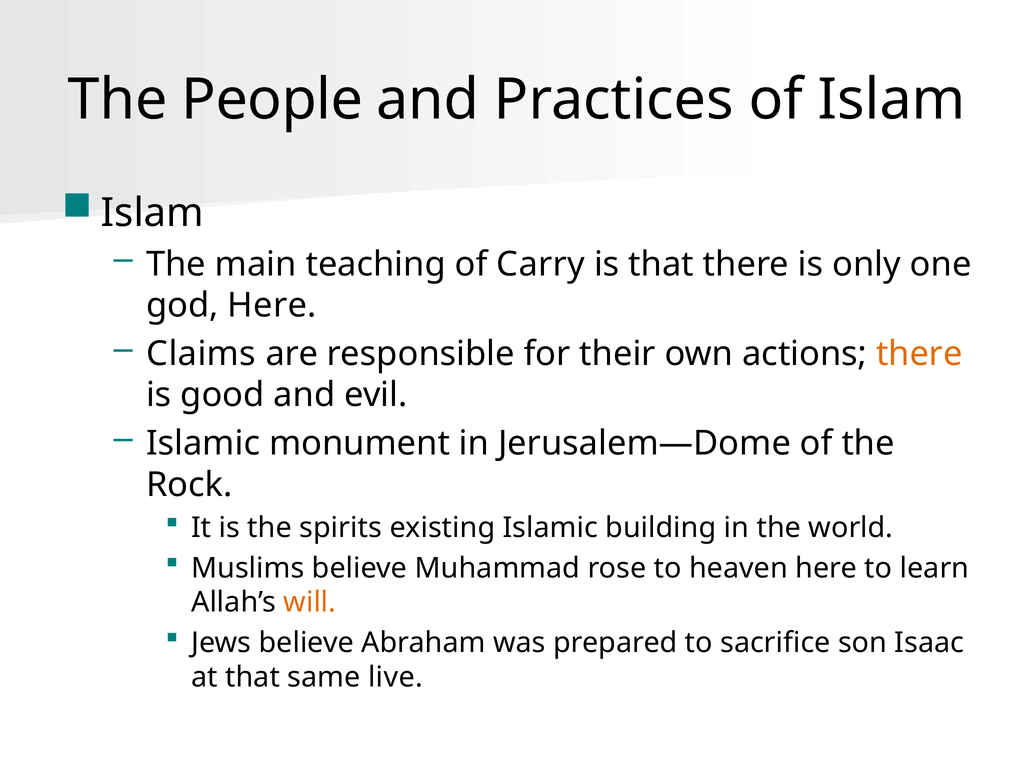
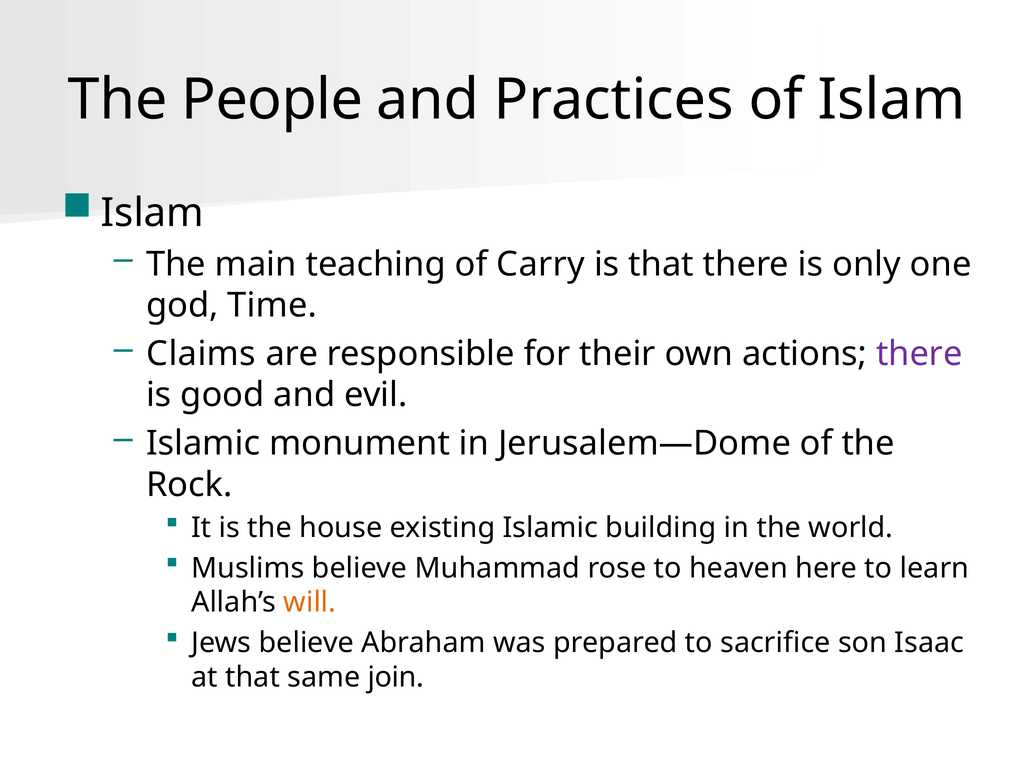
god Here: Here -> Time (272, 306)
there colour: orange -> purple (919, 354)
spirits: spirits -> house (341, 528)
live: live -> join (396, 678)
